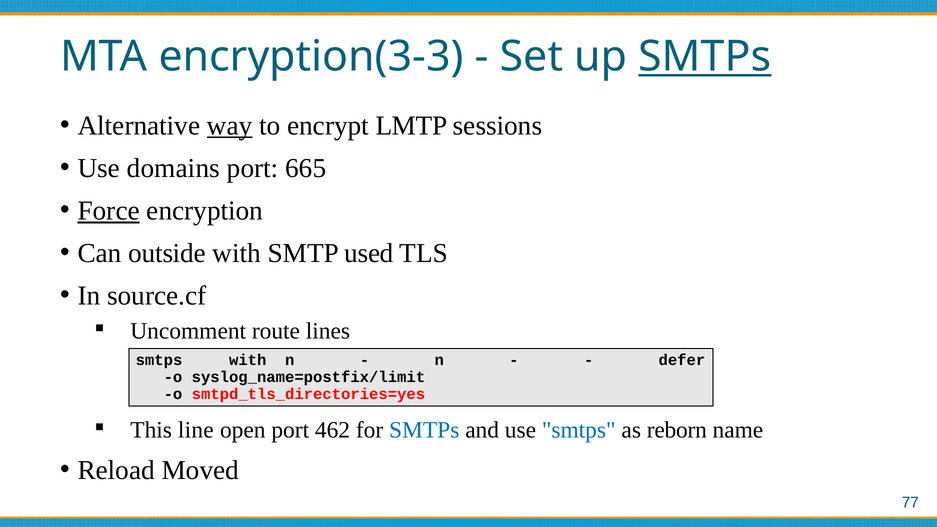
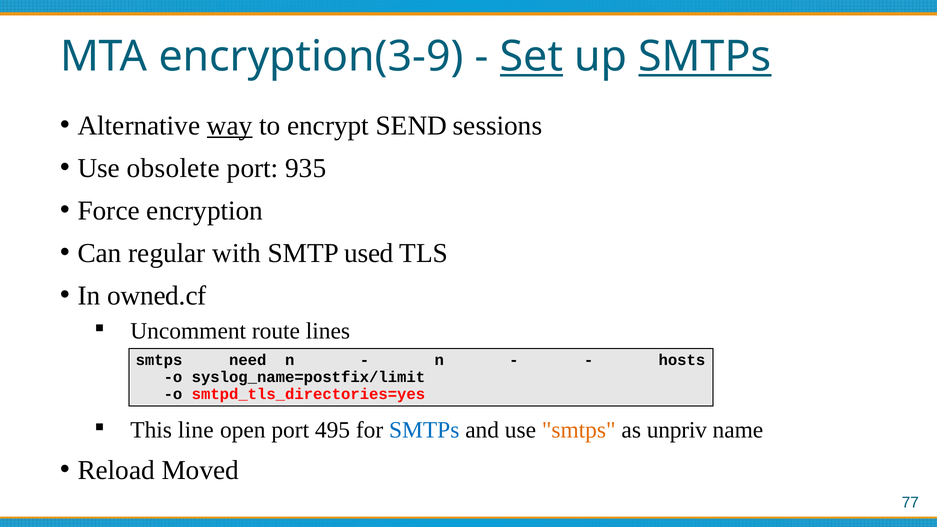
encryption(3-3: encryption(3-3 -> encryption(3-9 (311, 57)
Set underline: none -> present (531, 57)
LMTP: LMTP -> SEND (411, 126)
domains: domains -> obsolete (173, 168)
665: 665 -> 935 (306, 168)
Force underline: present -> none (109, 211)
outside: outside -> regular (167, 253)
source.cf: source.cf -> owned.cf (157, 296)
smtps with: with -> need (248, 360)
defer: defer -> hosts (682, 360)
462: 462 -> 495 (333, 430)
smtps colour: blue -> orange (579, 430)
reborn: reborn -> unpriv (677, 430)
